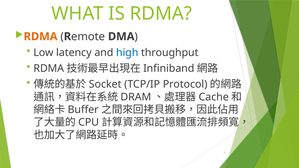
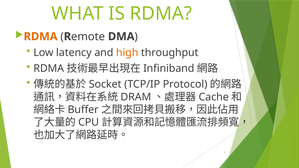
high colour: blue -> orange (127, 53)
